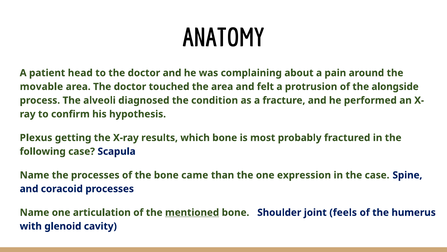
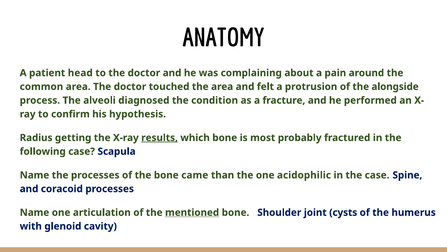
movable: movable -> common (41, 86)
Plexus: Plexus -> Radius (36, 137)
results underline: none -> present (160, 137)
expression: expression -> acidophilic (304, 175)
feels: feels -> cysts (343, 212)
